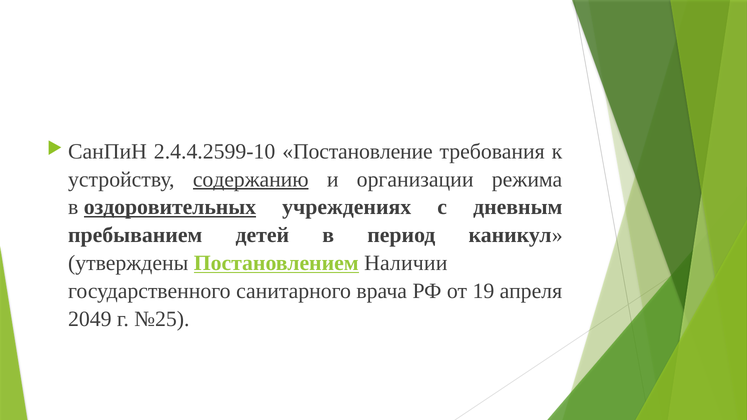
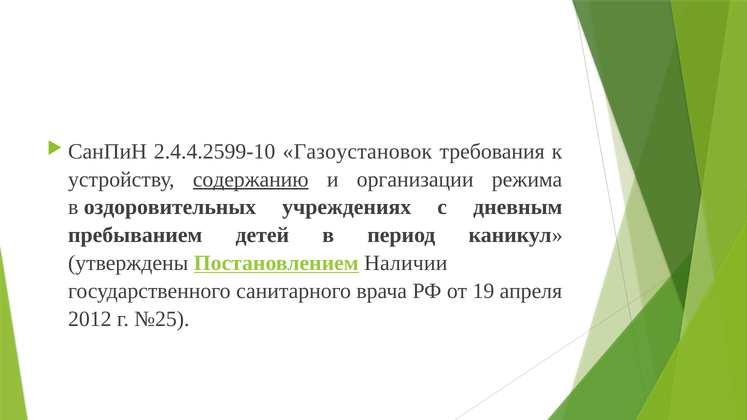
Постановление: Постановление -> Газоустановок (357, 152)
оздоровительных underline: present -> none (170, 207)
2049: 2049 -> 2012 (90, 319)
